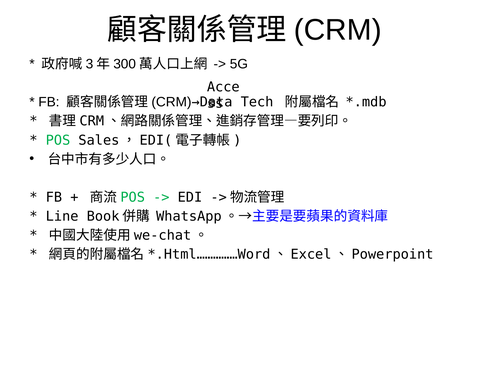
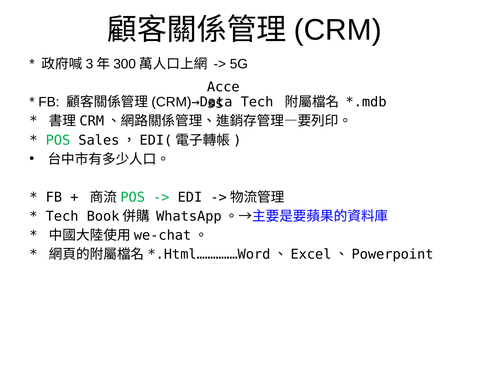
Line: Line -> Tech (62, 216)
